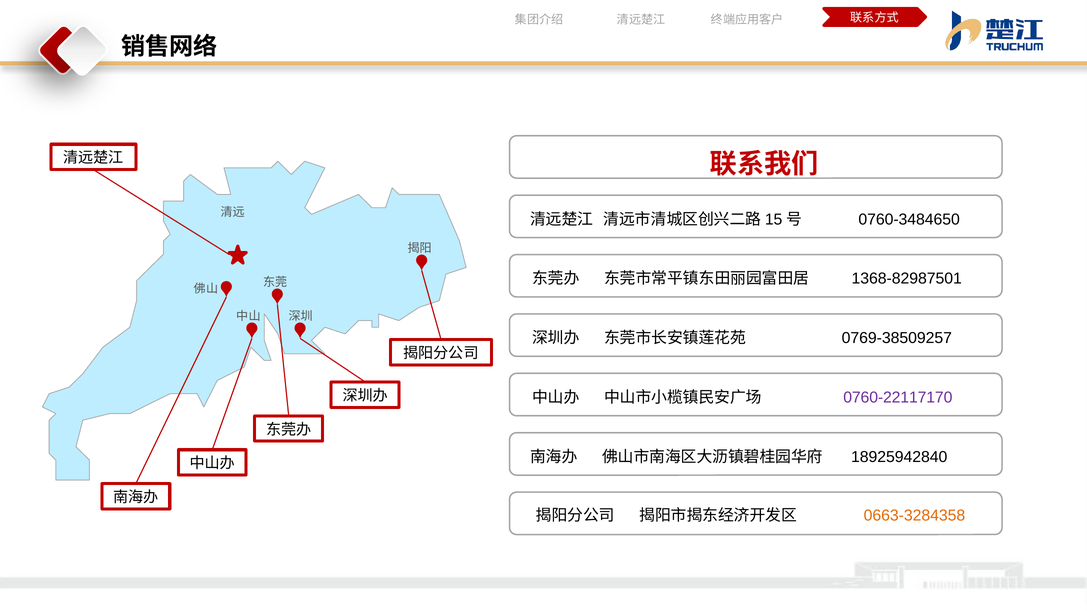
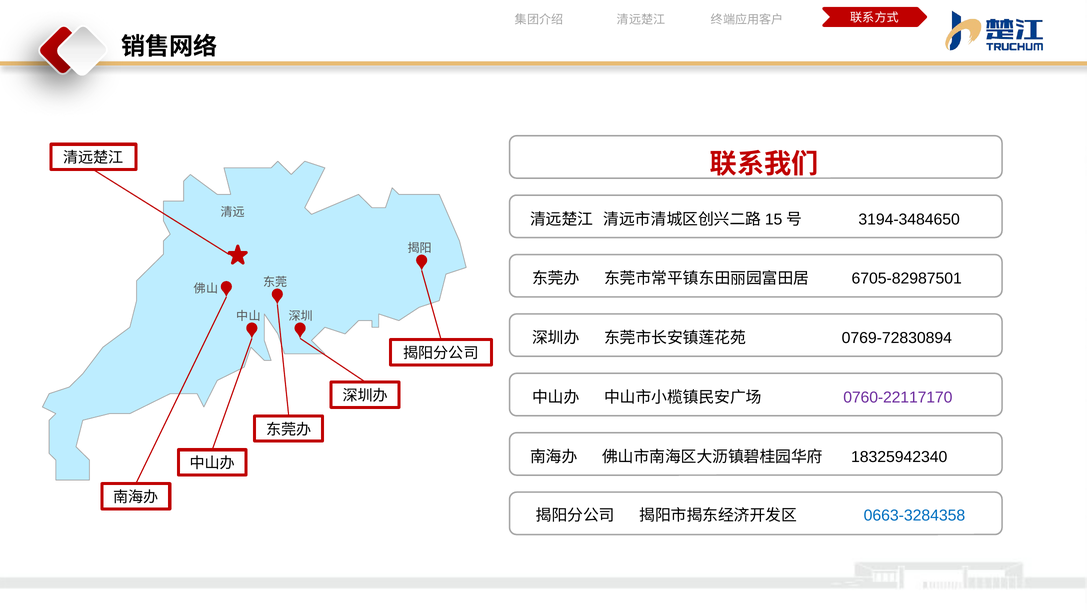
0760-3484650: 0760-3484650 -> 3194-3484650 (909, 219)
1368-82987501: 1368-82987501 -> 6705-82987501 (907, 279)
0769-38509257: 0769-38509257 -> 0769-72830894 (897, 338)
18925942840: 18925942840 -> 18325942340 (899, 457)
0663-3284358 colour: orange -> blue (914, 516)
